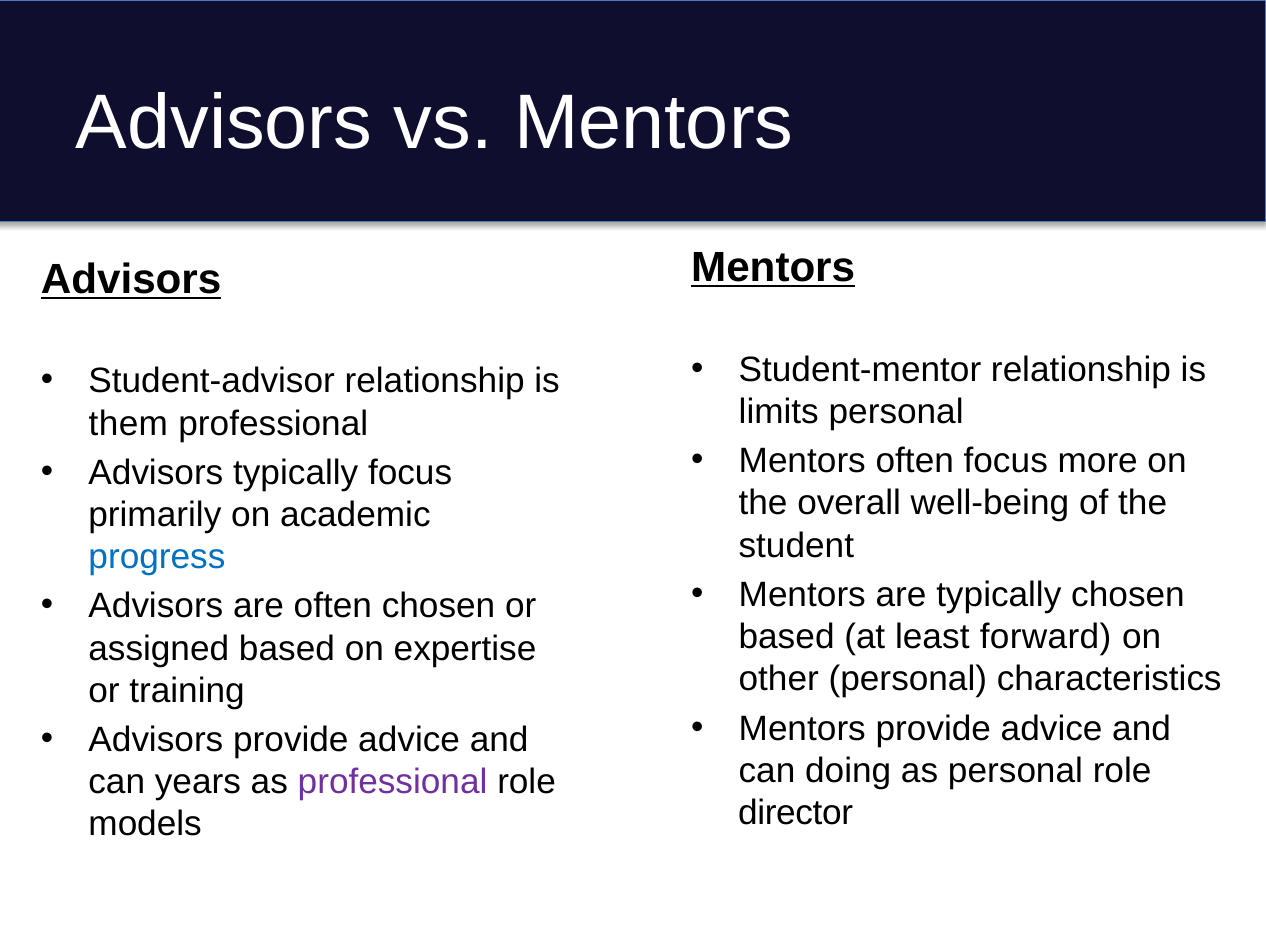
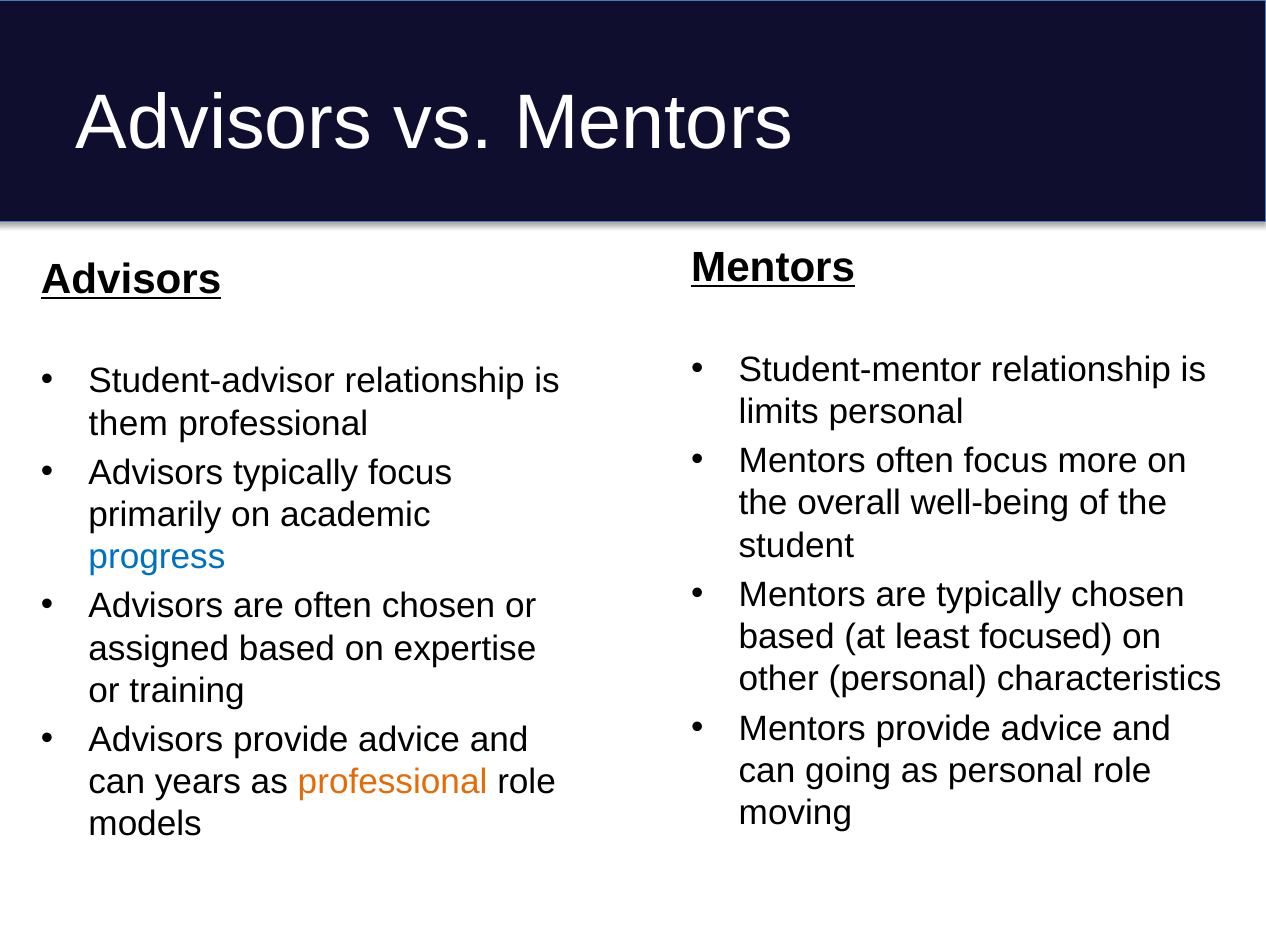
forward: forward -> focused (1046, 637)
doing: doing -> going (848, 771)
professional colour: purple -> orange (393, 783)
director: director -> moving (795, 814)
